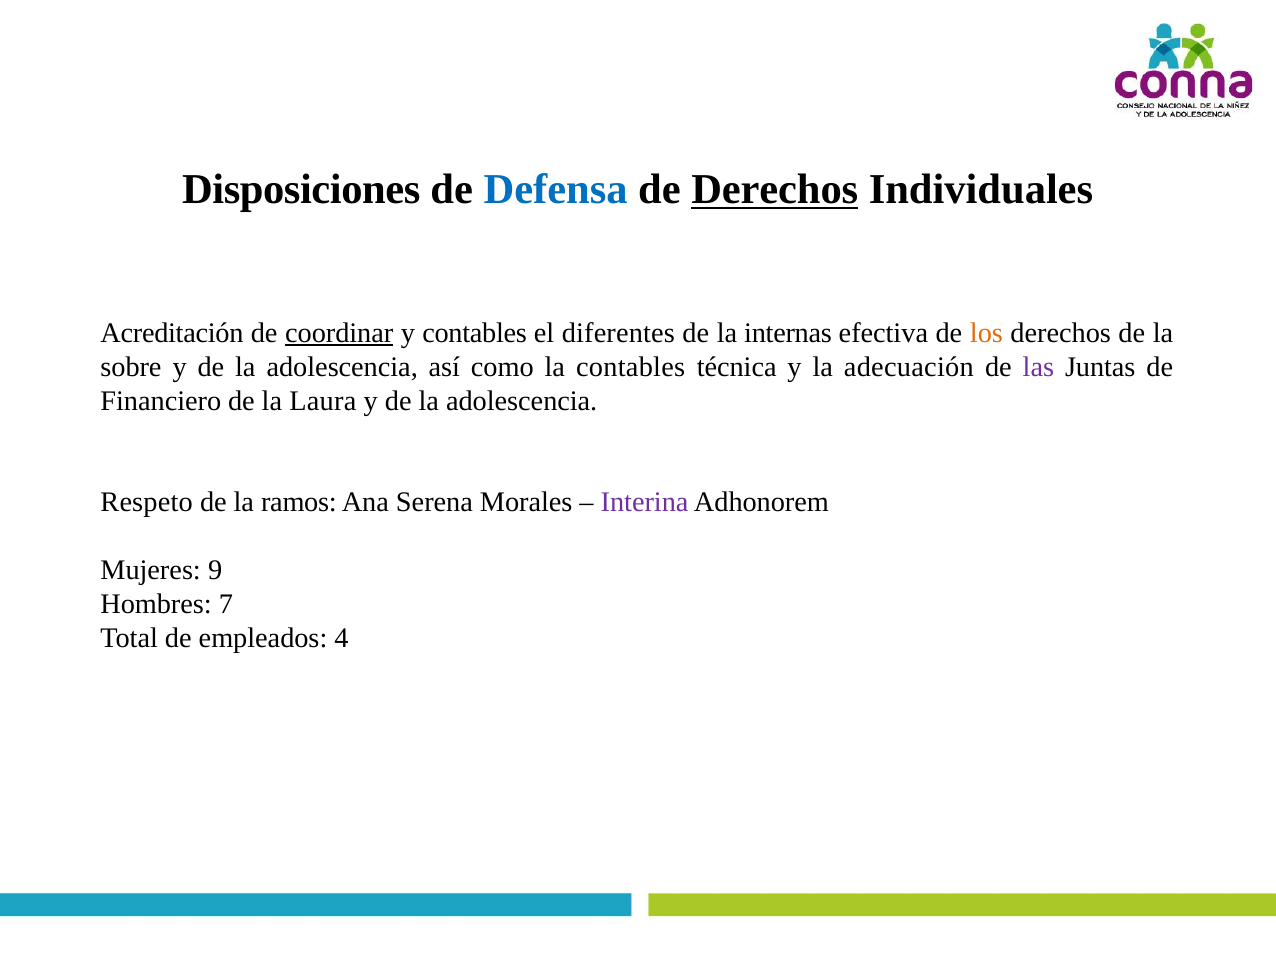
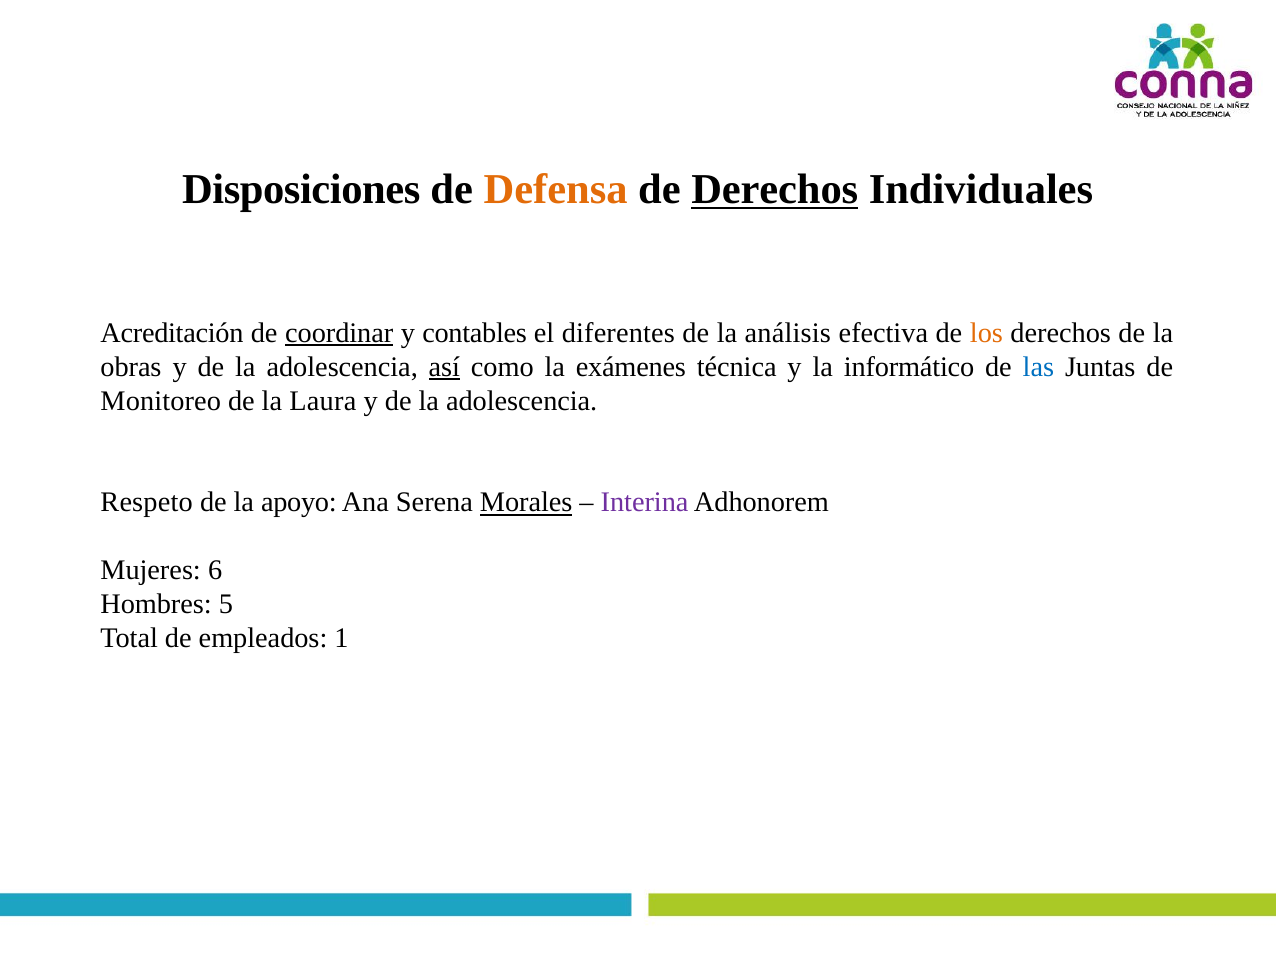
Defensa colour: blue -> orange (556, 190)
internas: internas -> análisis (788, 333)
sobre: sobre -> obras (131, 367)
así underline: none -> present (444, 367)
la contables: contables -> exámenes (631, 367)
adecuación: adecuación -> informático (909, 367)
las colour: purple -> blue (1038, 367)
Financiero: Financiero -> Monitoreo (161, 401)
ramos: ramos -> apoyo (299, 503)
Morales underline: none -> present (526, 503)
9: 9 -> 6 (215, 570)
7: 7 -> 5 (226, 604)
4: 4 -> 1 (341, 638)
